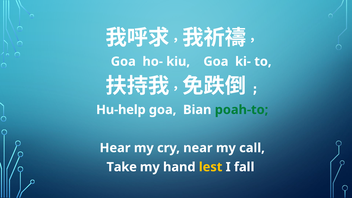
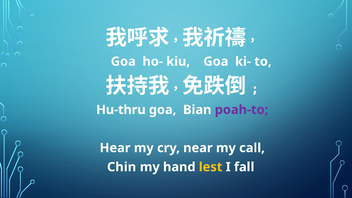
Hu-help: Hu-help -> Hu-thru (121, 110)
poah-to colour: green -> purple (242, 110)
Take: Take -> Chin (122, 167)
